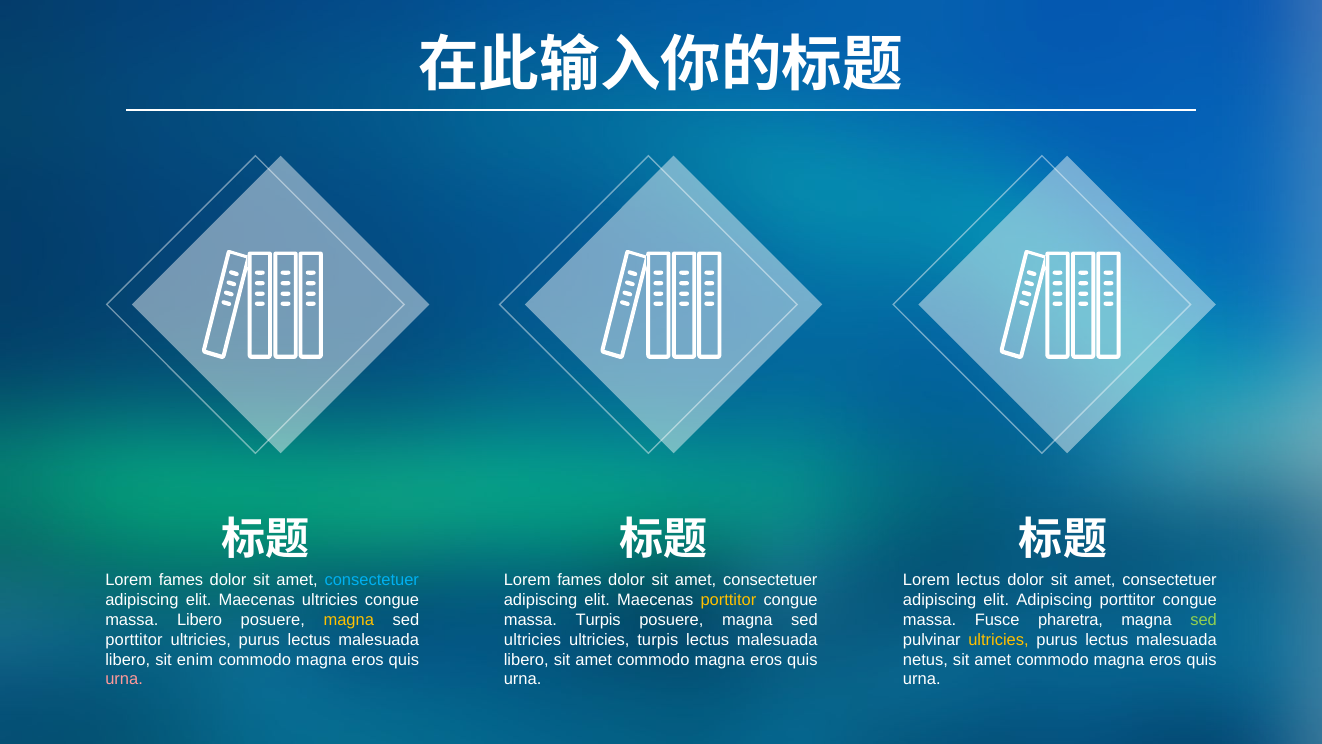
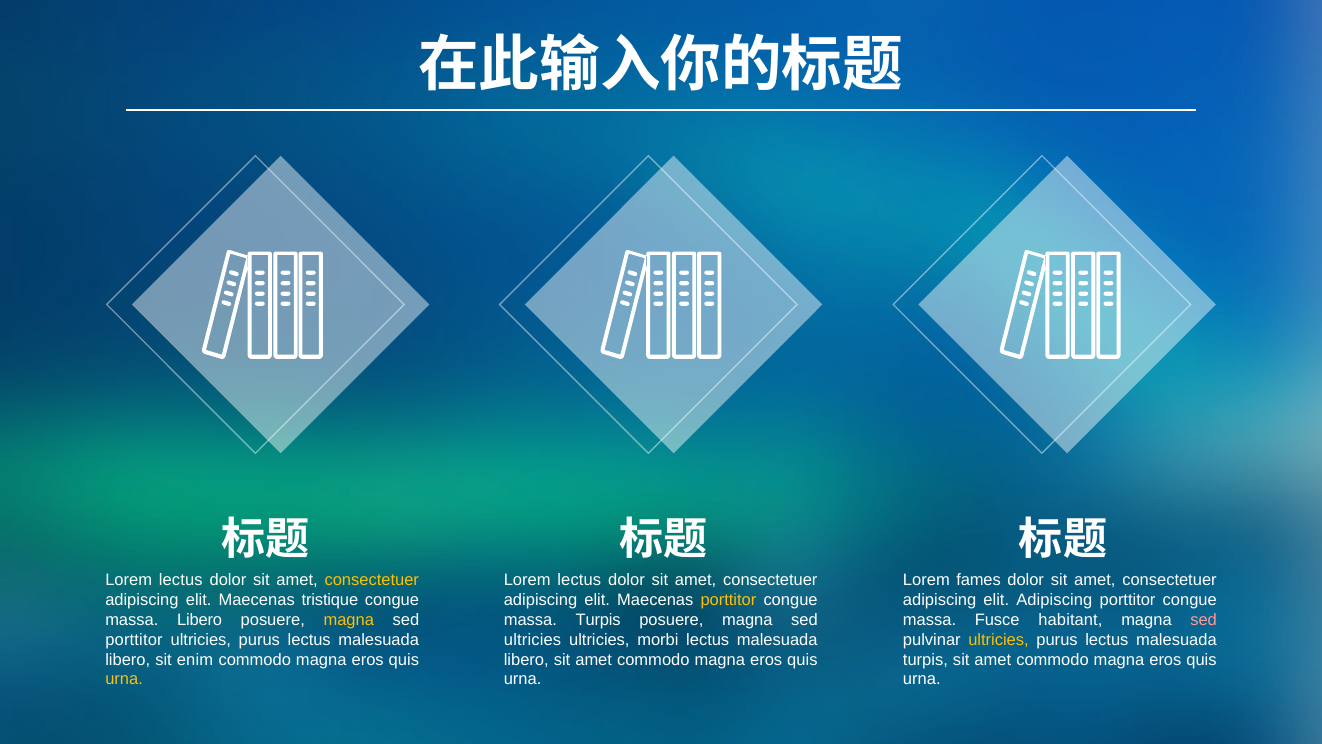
fames: fames -> lectus (181, 580)
consectetuer colour: light blue -> yellow (372, 580)
fames: fames -> lectus (579, 580)
Lorem lectus: lectus -> fames (979, 580)
Maecenas ultricies: ultricies -> tristique (330, 600)
pharetra: pharetra -> habitant (1070, 620)
sed colour: light green -> pink (1204, 620)
ultricies turpis: turpis -> morbi (658, 639)
netus: netus -> turpis (925, 659)
urna colour: pink -> yellow (124, 679)
